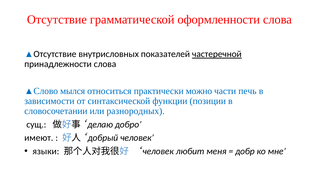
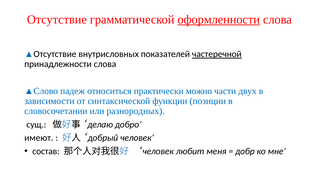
оформленности underline: none -> present (219, 19)
мылся: мылся -> падеж (73, 91)
печь: печь -> двух (248, 91)
языки: языки -> состав (46, 151)
